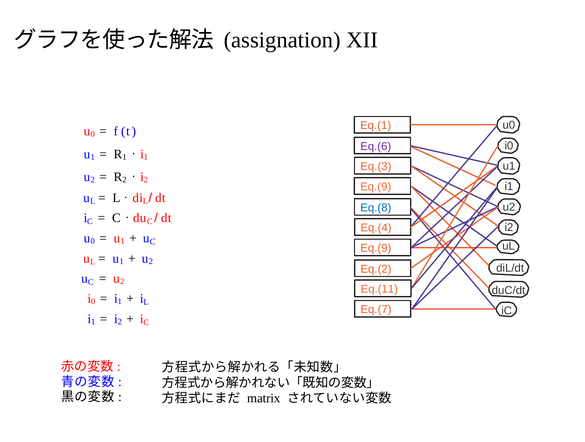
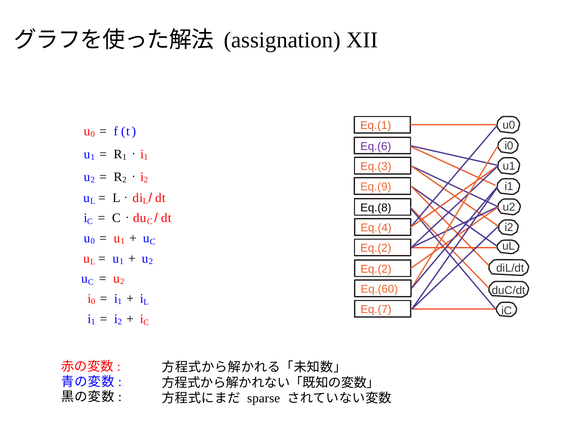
Eq.(8 colour: blue -> black (376, 207)
Eq.(9: Eq.(9 -> Eq.(2 (376, 248)
Eq.(11: Eq.(11 -> Eq.(60 (379, 289)
matrix: matrix -> sparse (264, 398)
